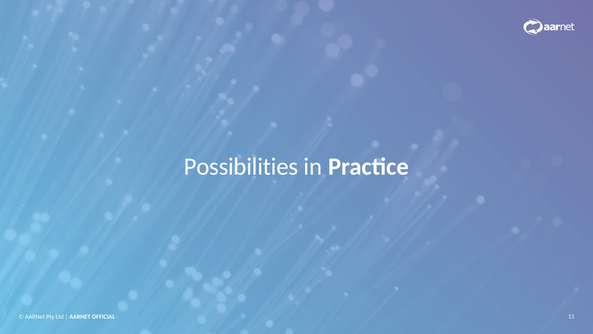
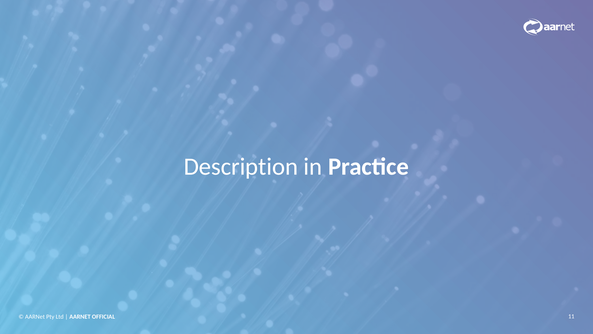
Possibilities: Possibilities -> Description (241, 167)
